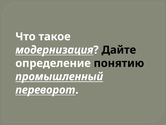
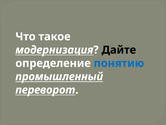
понятию colour: black -> blue (119, 63)
